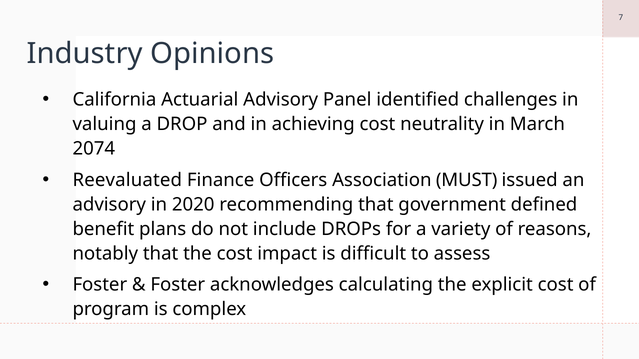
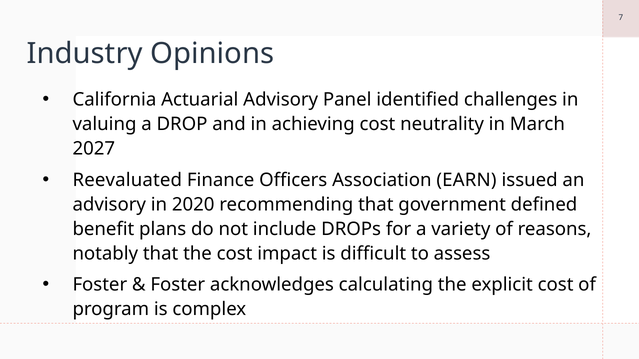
2074: 2074 -> 2027 (94, 149)
MUST: MUST -> EARN (466, 180)
